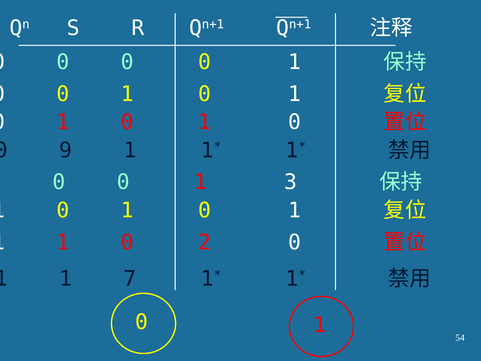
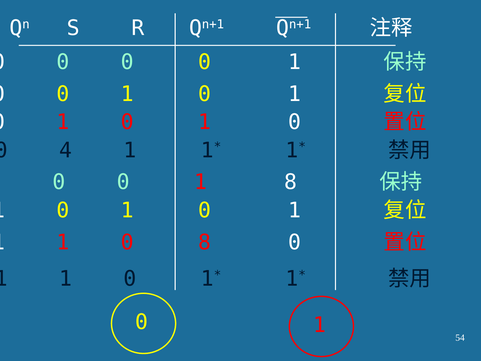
9: 9 -> 4 (66, 150)
1 3: 3 -> 8 (291, 182)
0 2: 2 -> 8 (205, 242)
7: 7 -> 0 (130, 278)
